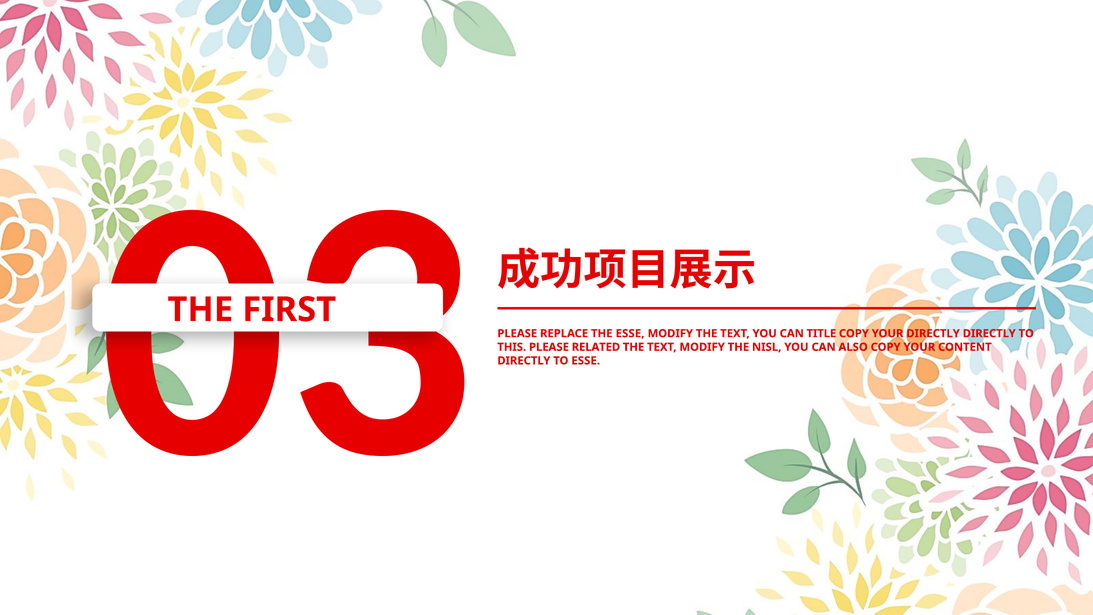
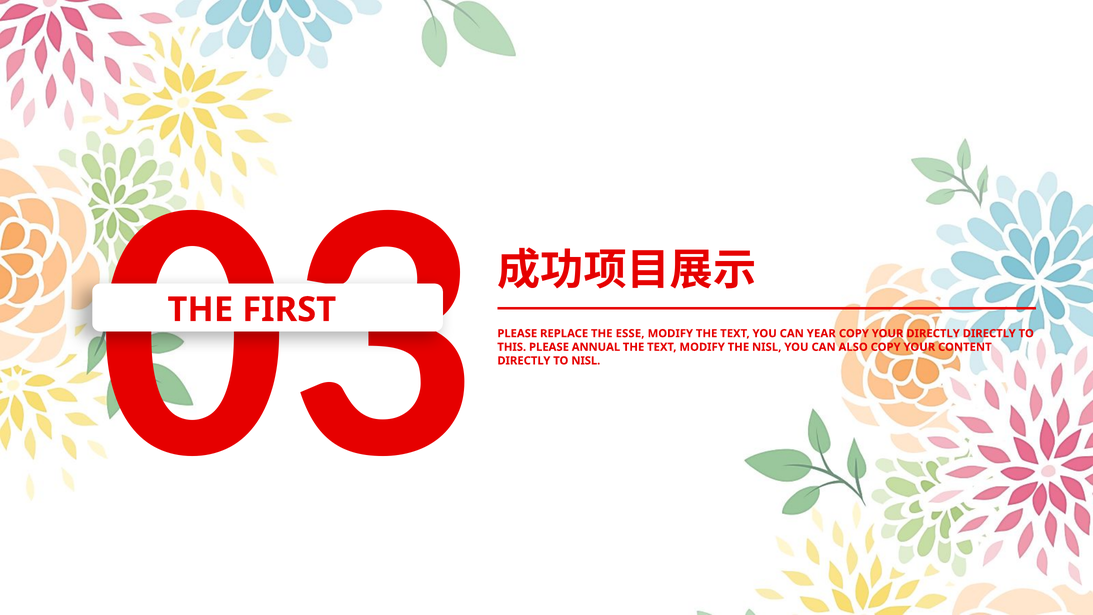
TITLE: TITLE -> YEAR (821, 333)
RELATED: RELATED -> ANNUAL (596, 347)
TO ESSE: ESSE -> NISL (586, 361)
